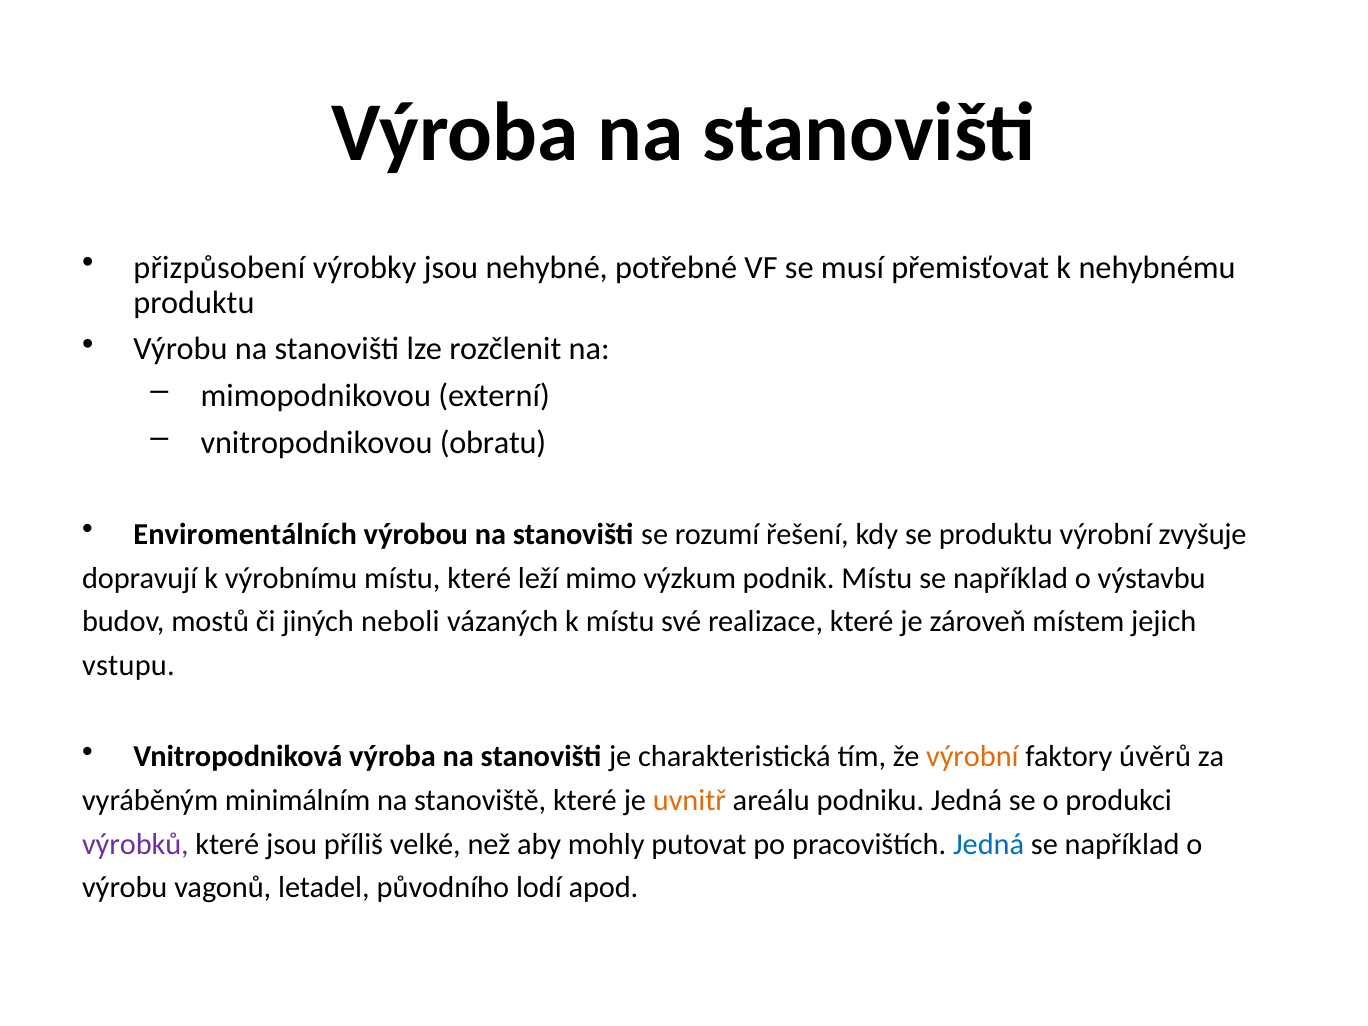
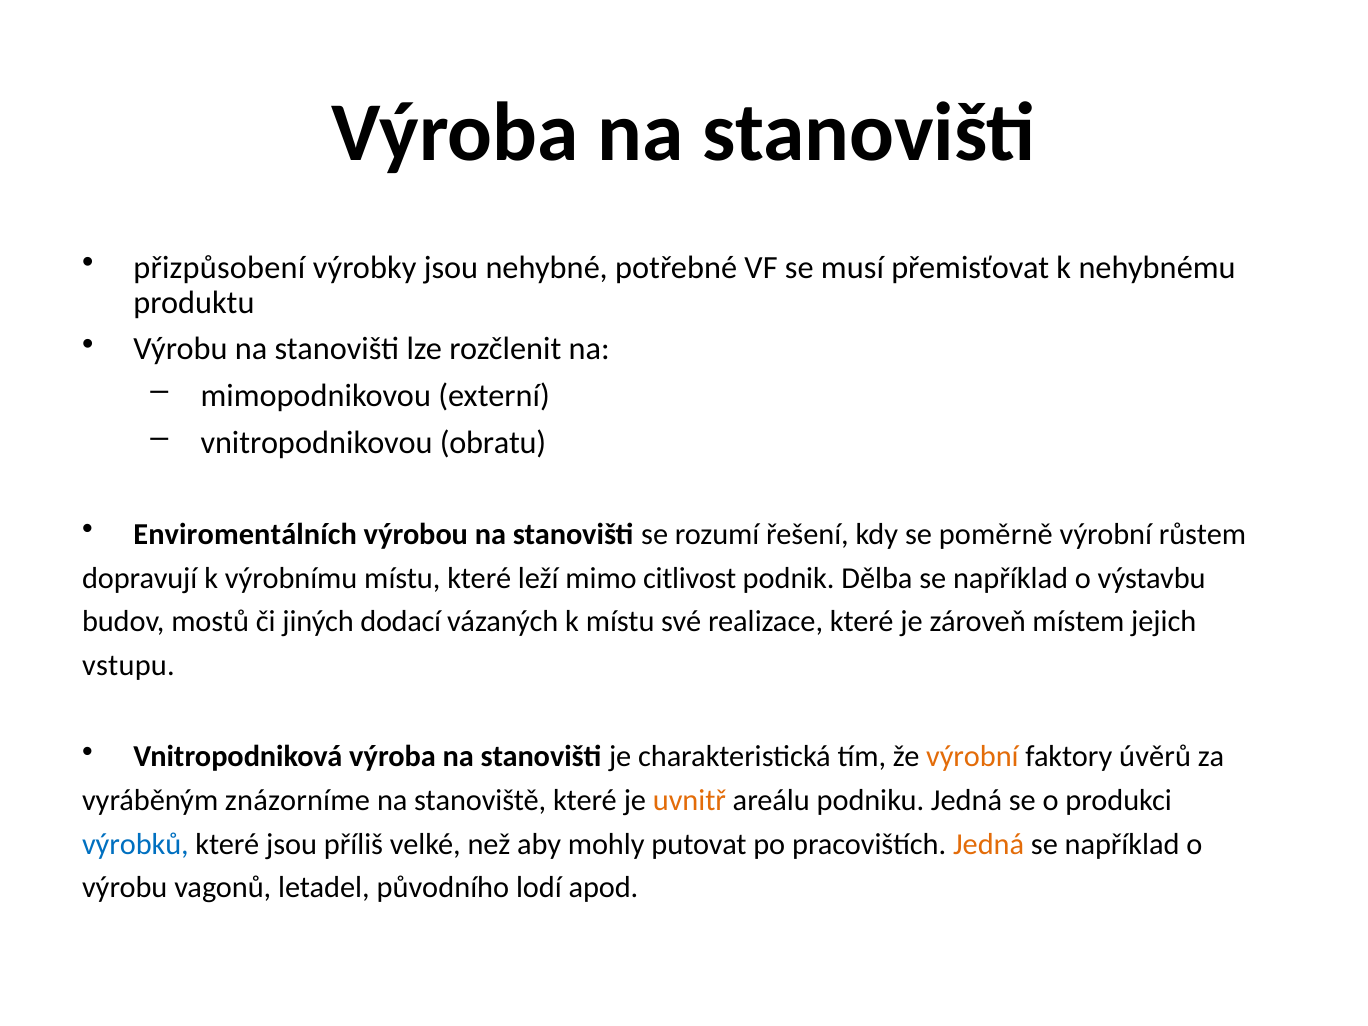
se produktu: produktu -> poměrně (996, 534)
zvyšuje: zvyšuje -> růstem (1203, 534)
výzkum: výzkum -> citlivost (690, 578)
podnik Místu: Místu -> Dělba (877, 578)
neboli: neboli -> dodací (401, 622)
minimálním: minimálním -> znázorníme (297, 800)
výrobků colour: purple -> blue (135, 844)
Jedná colour: blue -> orange (989, 844)
